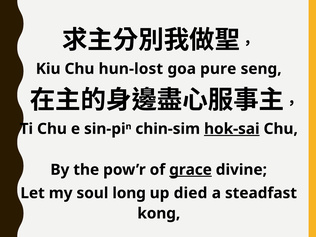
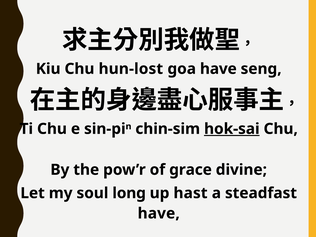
goa pure: pure -> have (218, 69)
grace underline: present -> none (191, 170)
died: died -> hast (191, 193)
kong: kong -> have (159, 213)
